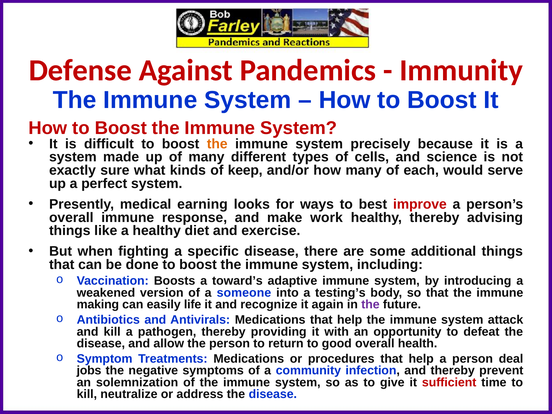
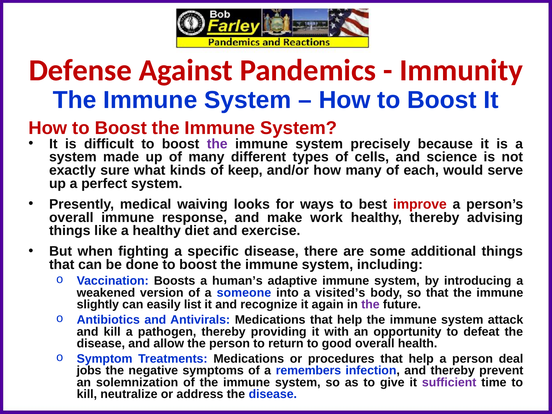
the colour: orange -> purple (217, 144)
earning: earning -> waiving (203, 204)
toward’s: toward’s -> human’s (237, 281)
testing’s: testing’s -> visited’s (340, 293)
making: making -> slightly (98, 304)
life: life -> list (193, 304)
community: community -> remembers (308, 371)
sufficient colour: red -> purple (449, 382)
